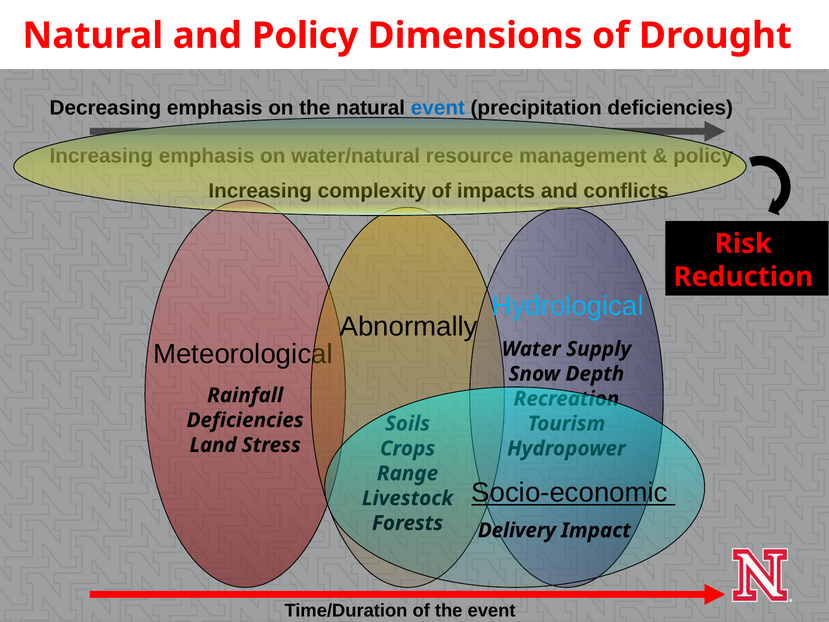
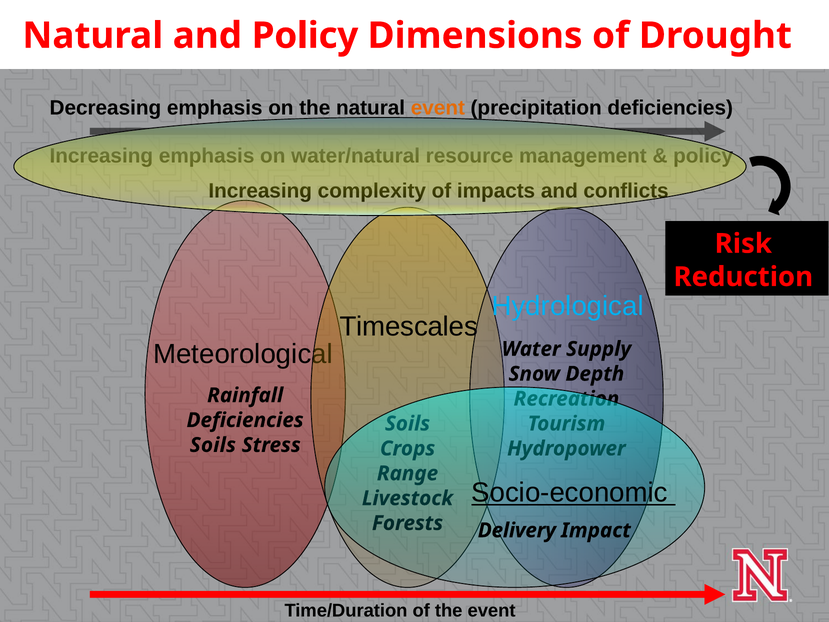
event colour: blue -> orange (438, 108)
Abnormally: Abnormally -> Timescales (409, 327)
Land: Land -> Soils (213, 445)
